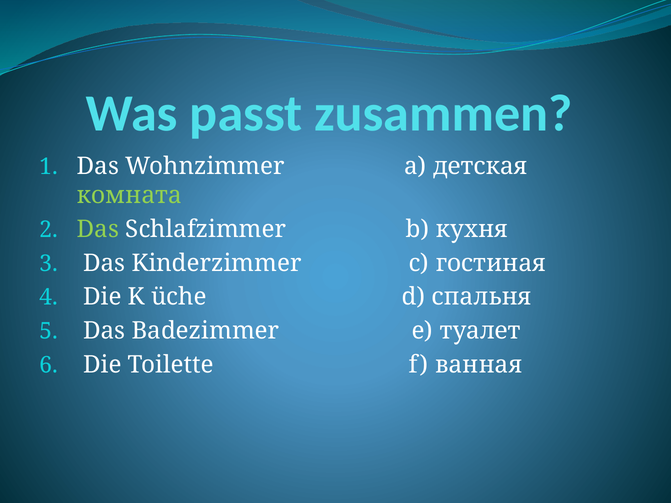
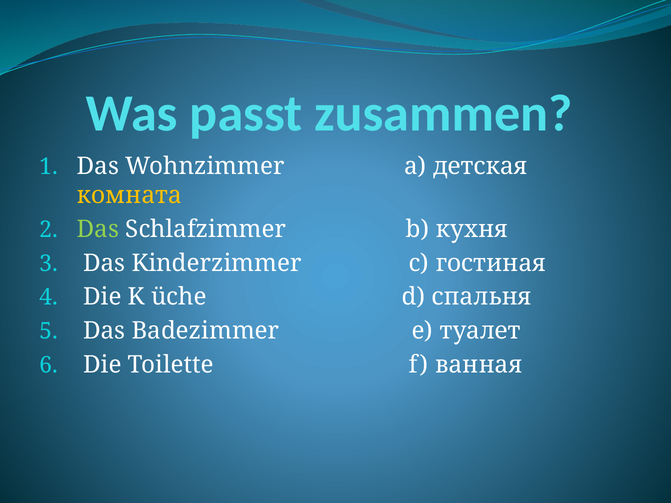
комната colour: light green -> yellow (129, 195)
